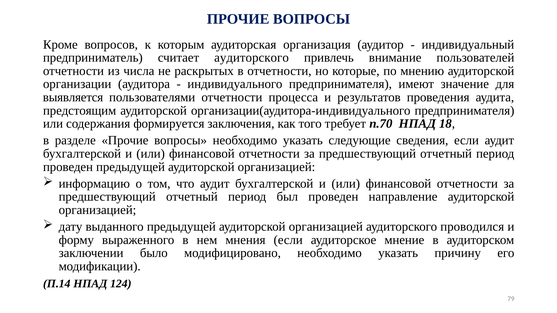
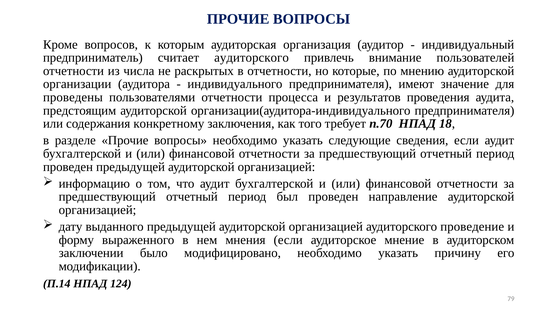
выявляется: выявляется -> проведены (73, 97)
формируется: формируется -> конкретному (169, 124)
проводился: проводился -> проведение (472, 227)
